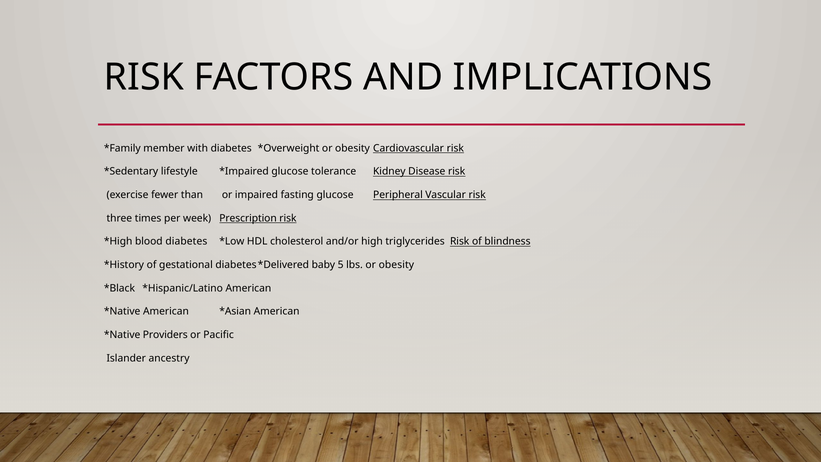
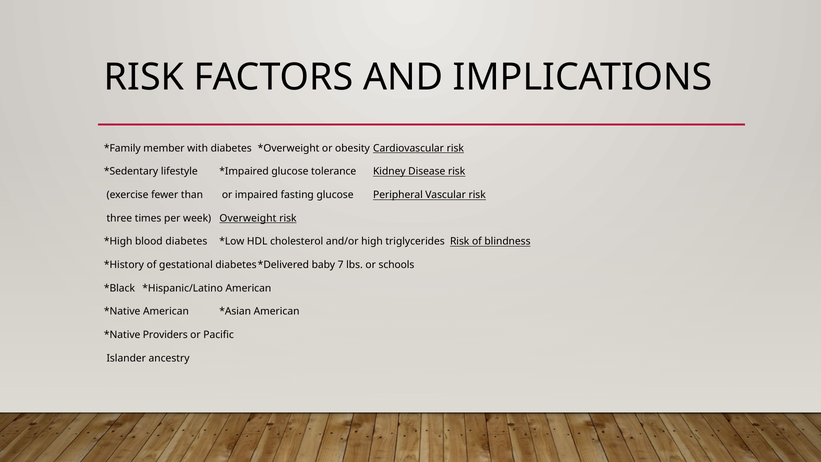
Prescription: Prescription -> Overweight (248, 218)
5: 5 -> 7 (341, 265)
lbs or obesity: obesity -> schools (396, 265)
